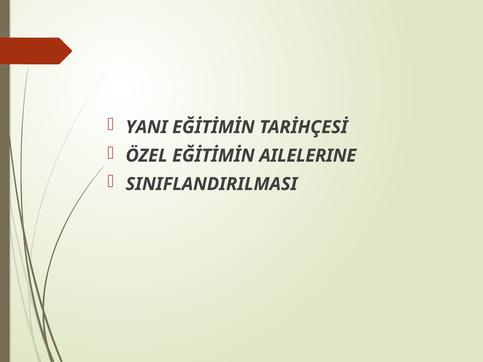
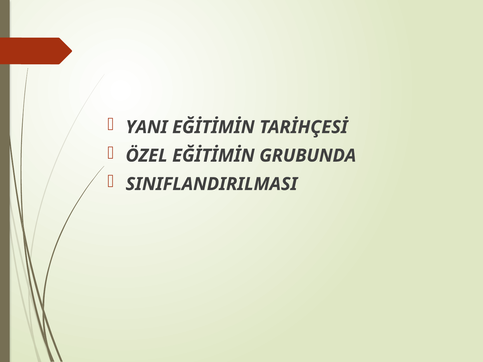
AILELERINE: AILELERINE -> GRUBUNDA (308, 156)
